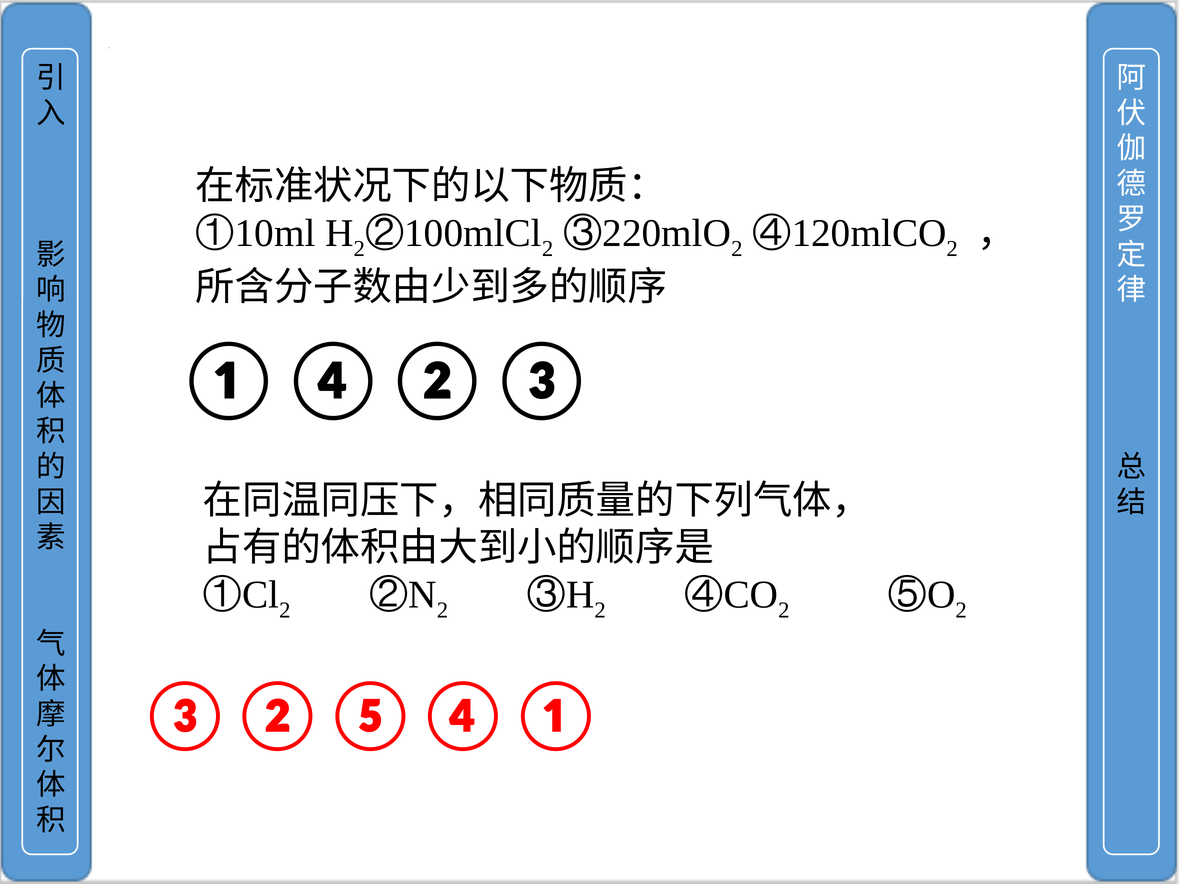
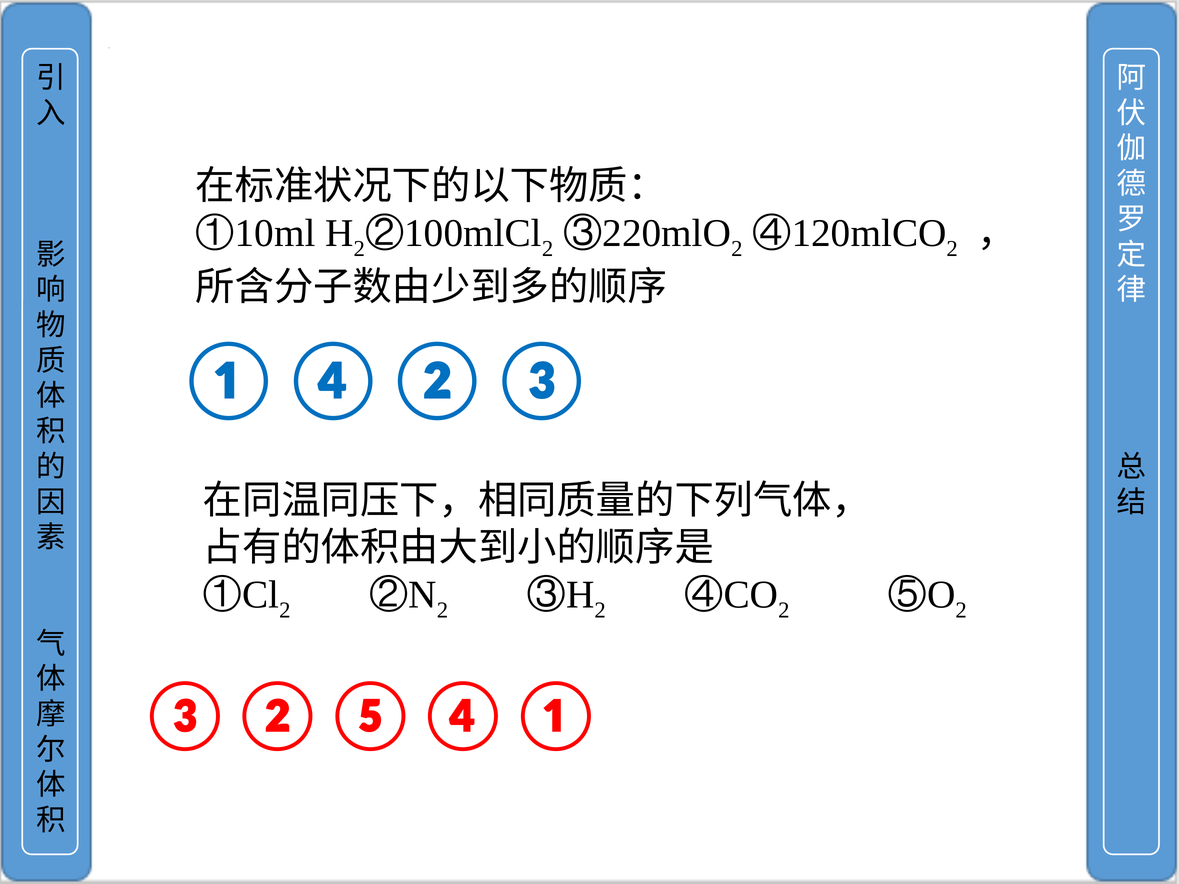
①④②③ colour: black -> blue (385, 379)
